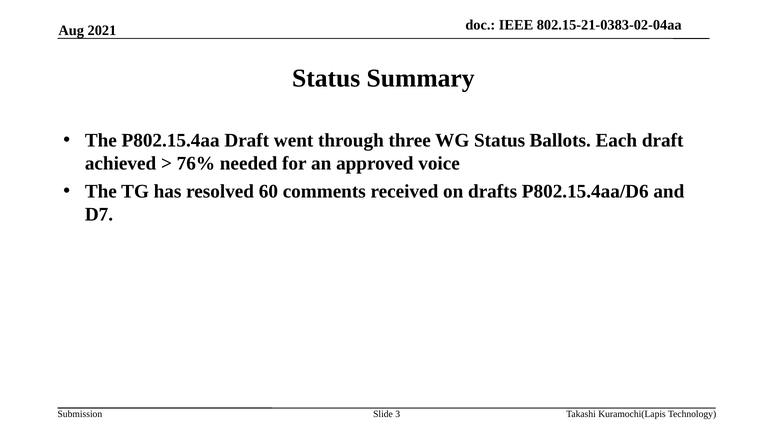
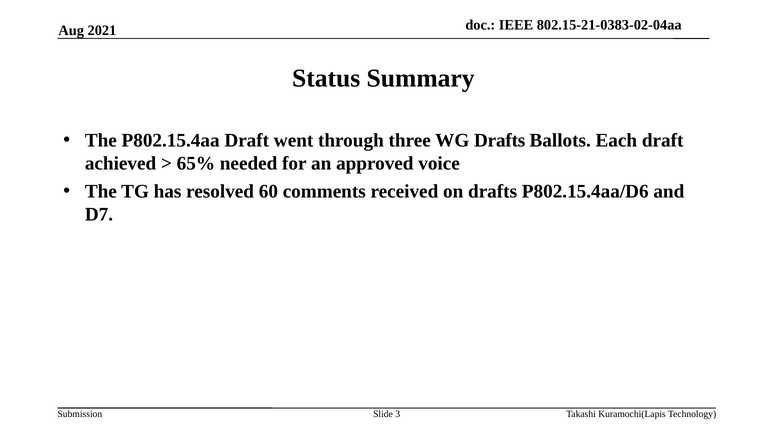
WG Status: Status -> Drafts (500, 140)
76%: 76% -> 65% (196, 163)
